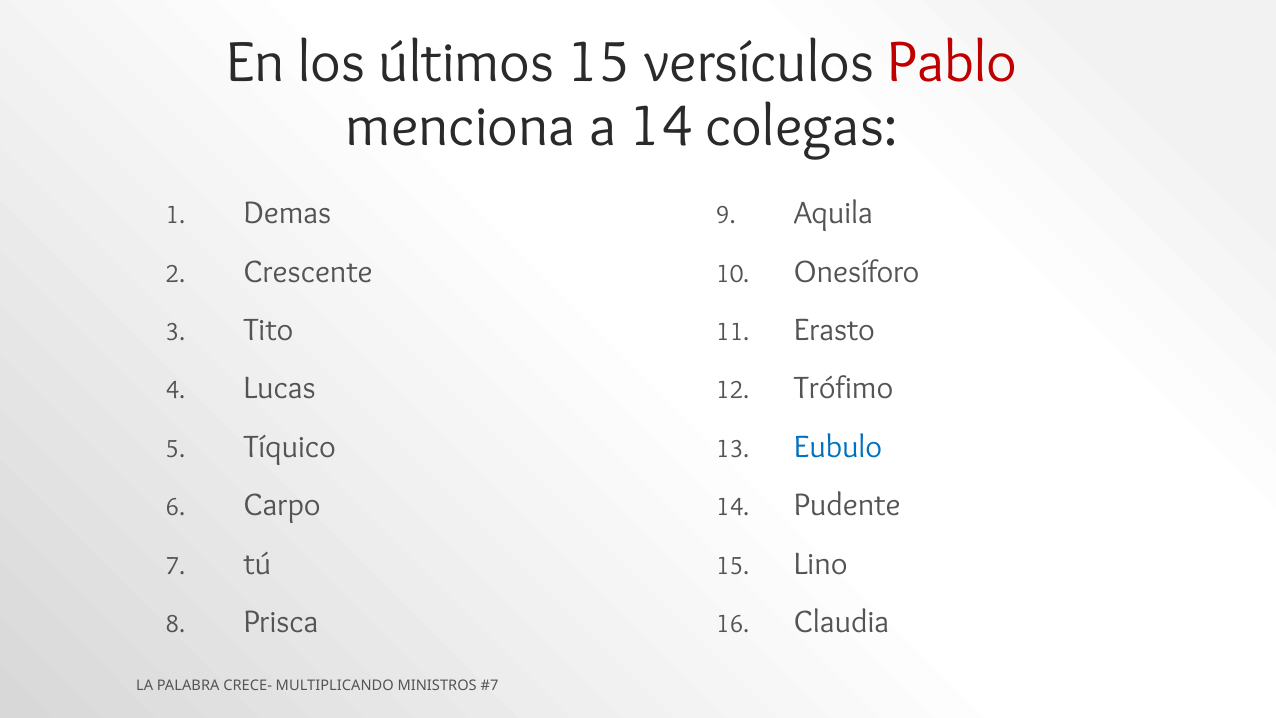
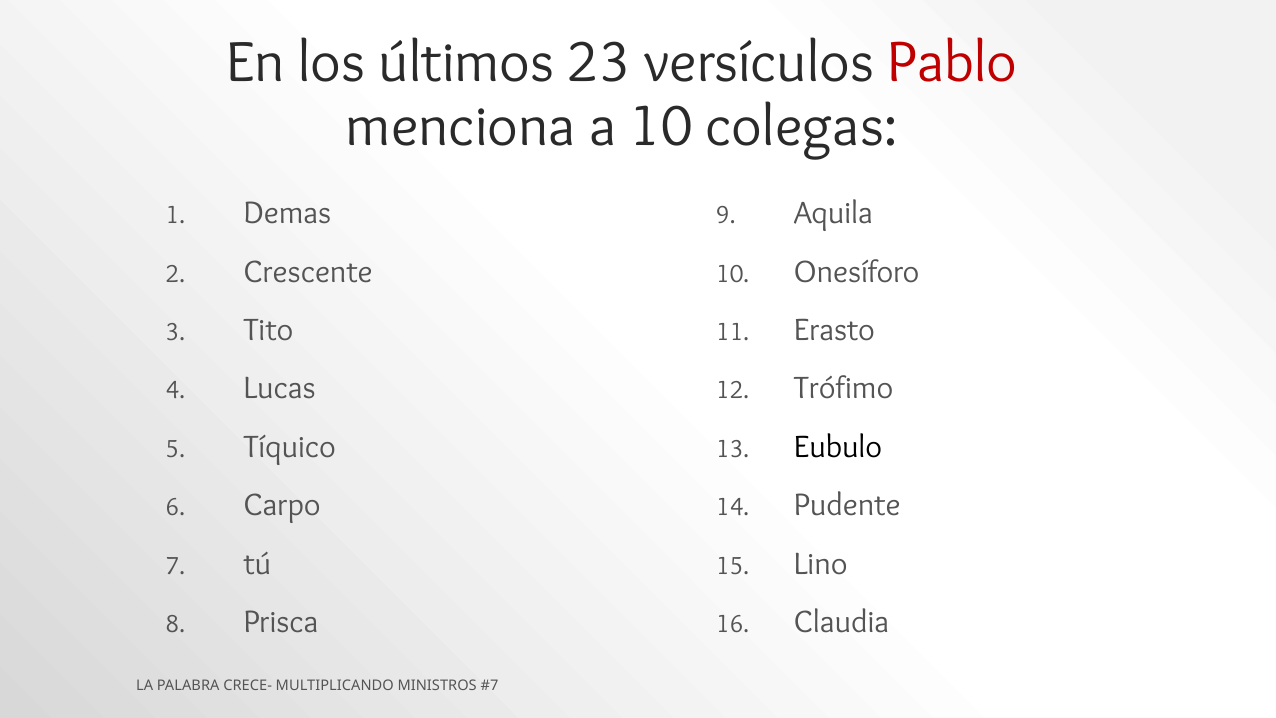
últimos 15: 15 -> 23 (599, 63)
a 14: 14 -> 10 (661, 126)
Eubulo colour: blue -> black (838, 447)
